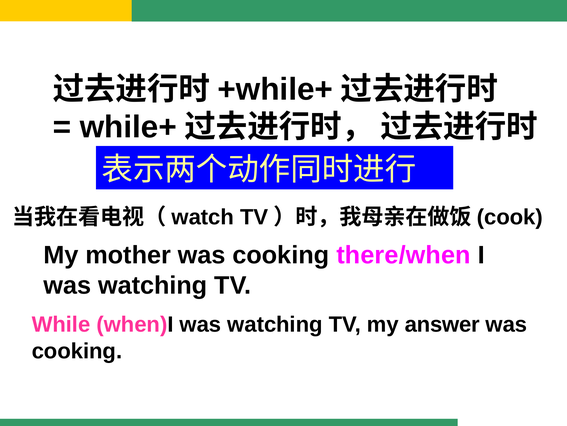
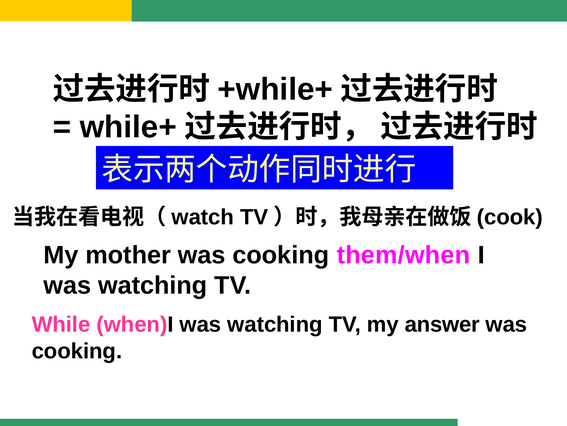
there/when: there/when -> them/when (403, 255)
